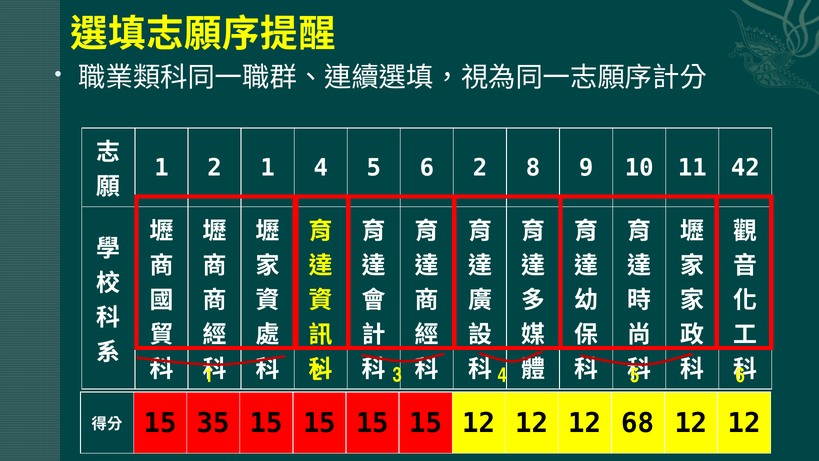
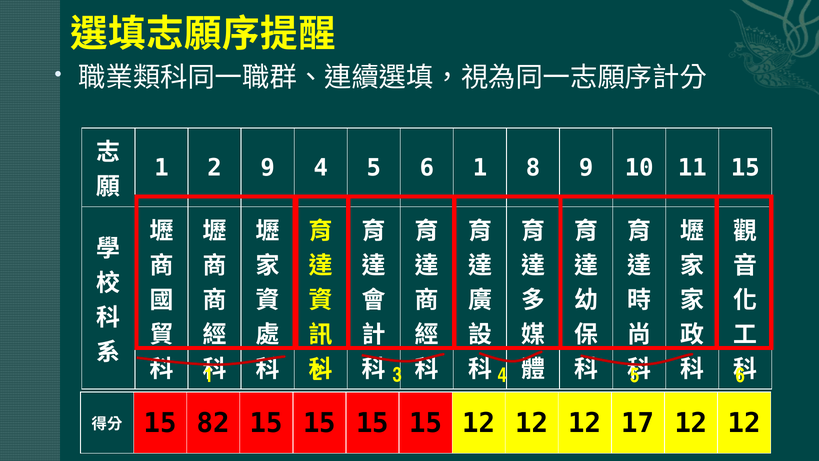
2 1: 1 -> 9 (268, 168)
6 2: 2 -> 1 (480, 168)
11 42: 42 -> 15 (745, 168)
35: 35 -> 82 (213, 423)
68: 68 -> 17 (638, 423)
